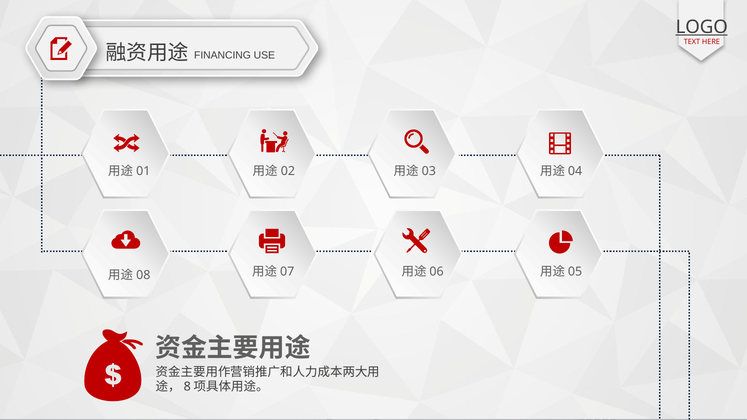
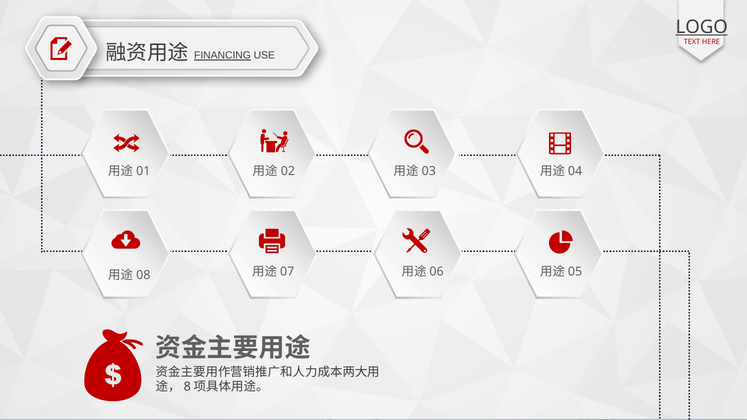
FINANCING underline: none -> present (222, 56)
